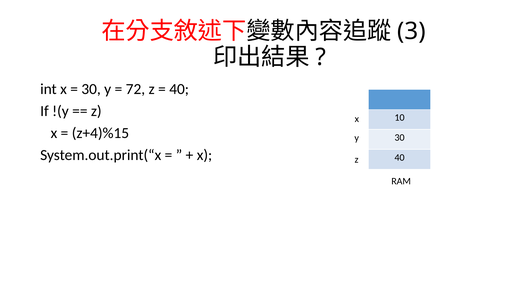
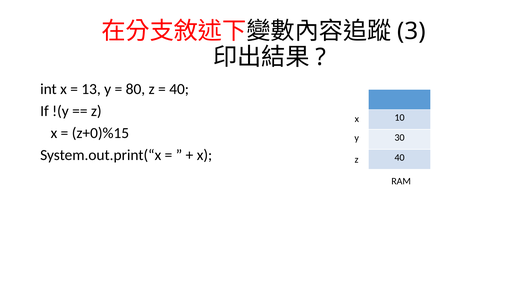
30: 30 -> 13 (91, 89)
72: 72 -> 80 (135, 89)
z+4)%15: z+4)%15 -> z+0)%15 (100, 133)
